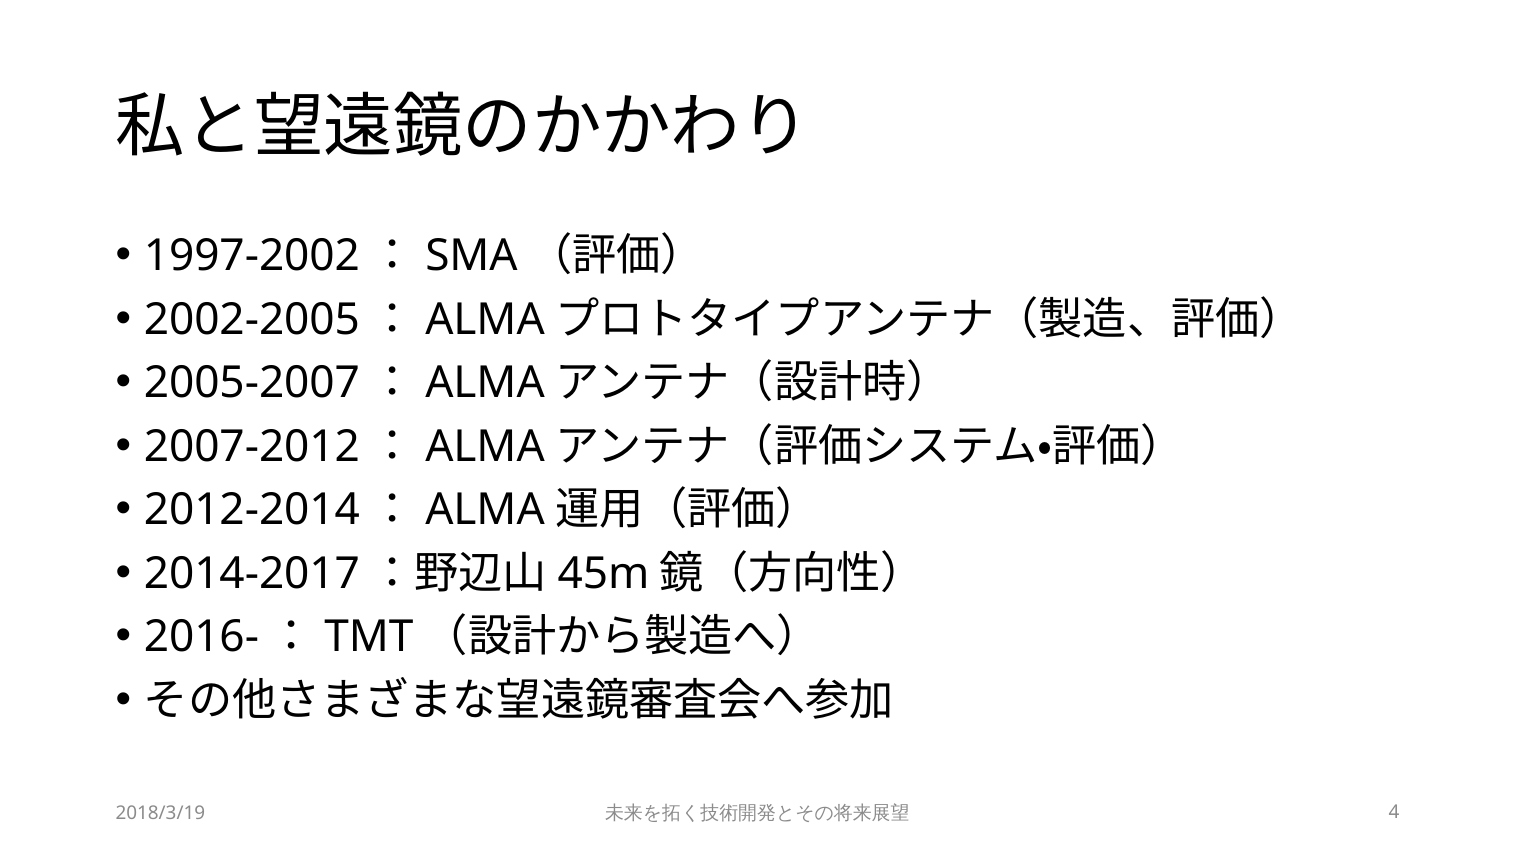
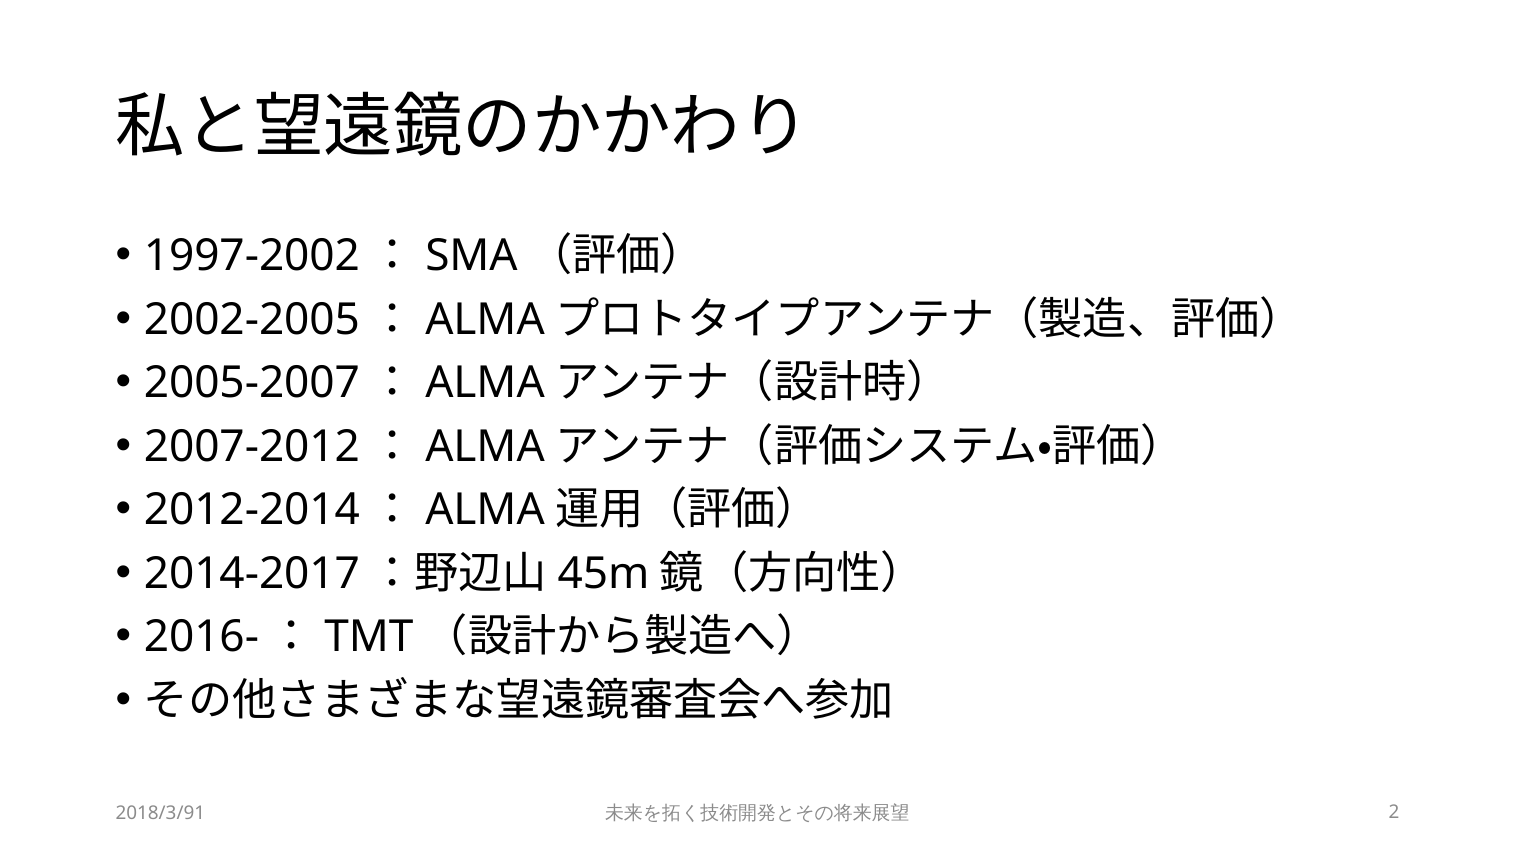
2018/3/19: 2018/3/19 -> 2018/3/91 (160, 814)
4: 4 -> 2 (1394, 812)
